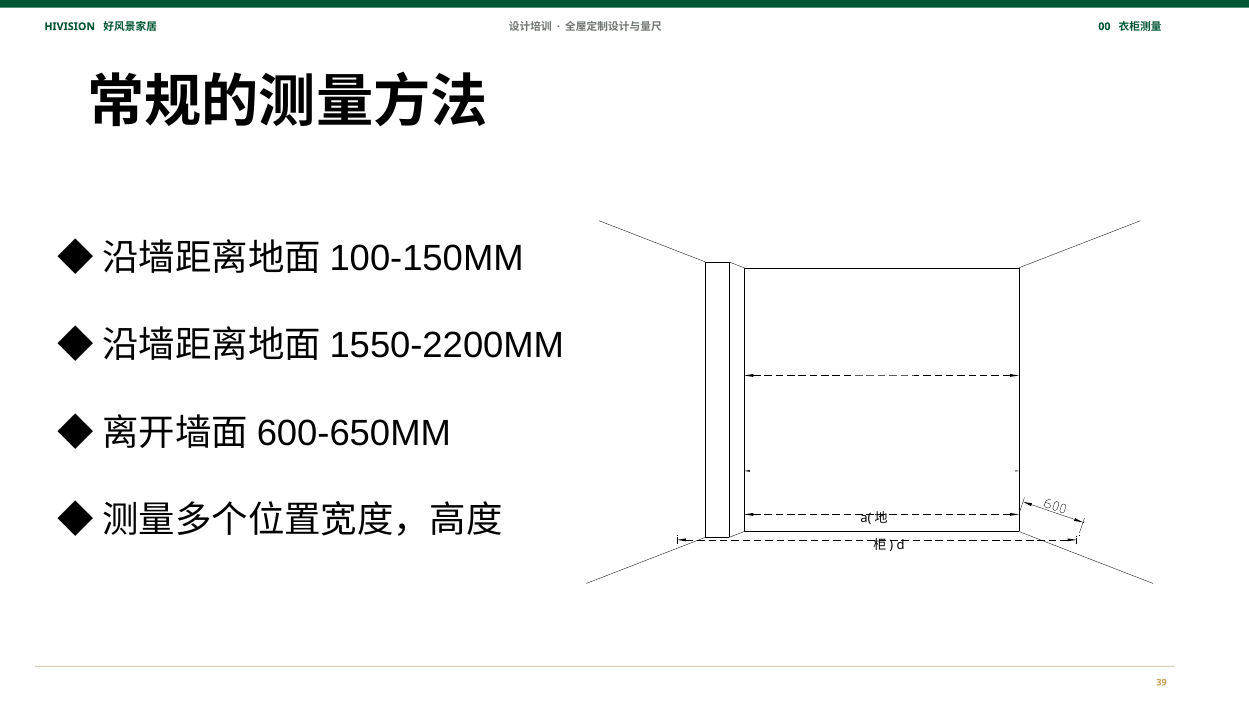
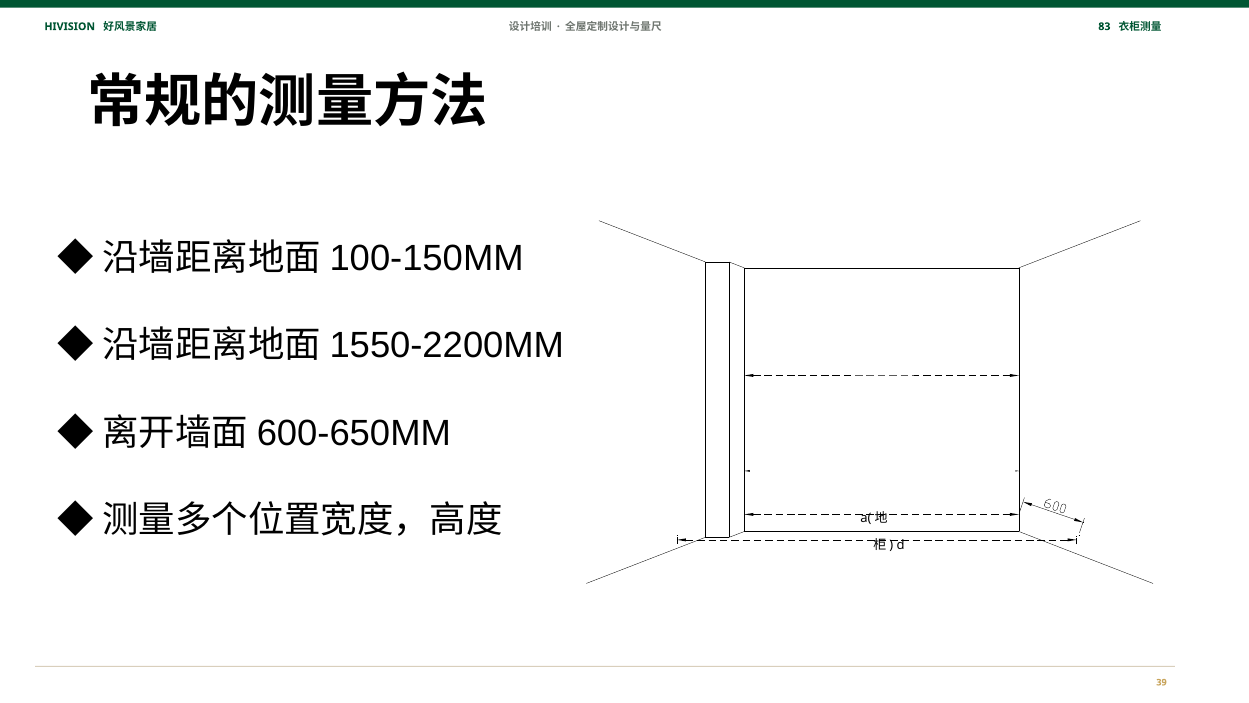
00: 00 -> 83 (1104, 27)
